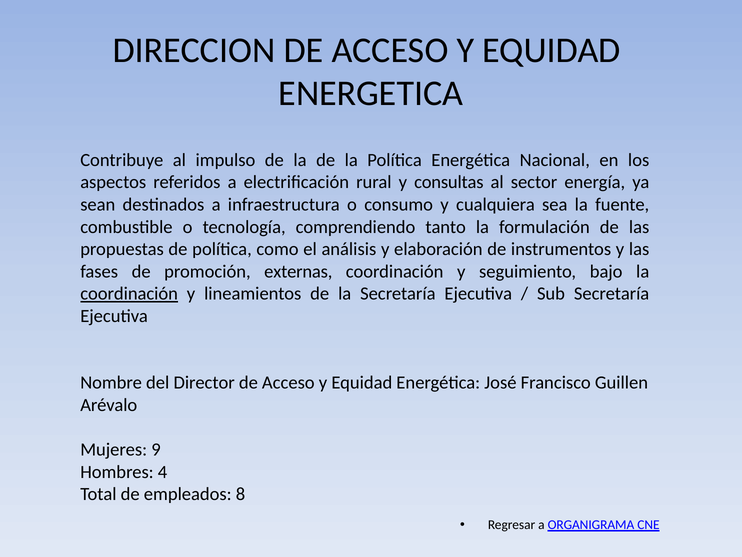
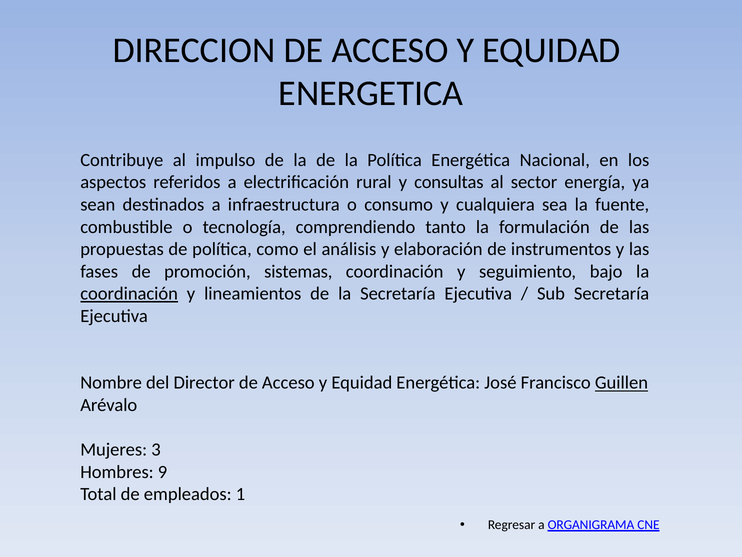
externas: externas -> sistemas (298, 271)
Guillen underline: none -> present (621, 382)
9: 9 -> 3 (156, 449)
4: 4 -> 9 (163, 472)
8: 8 -> 1 (241, 494)
